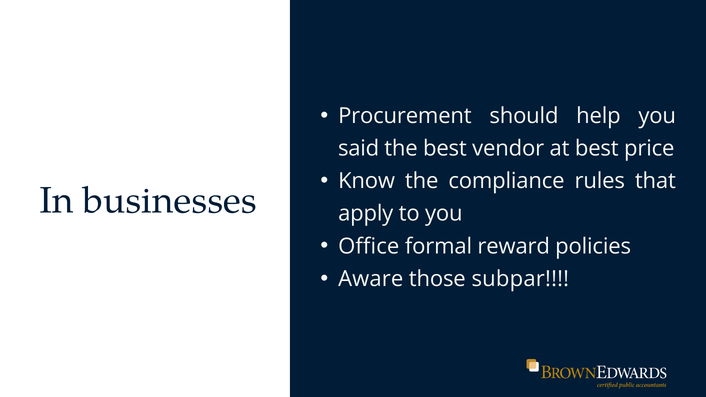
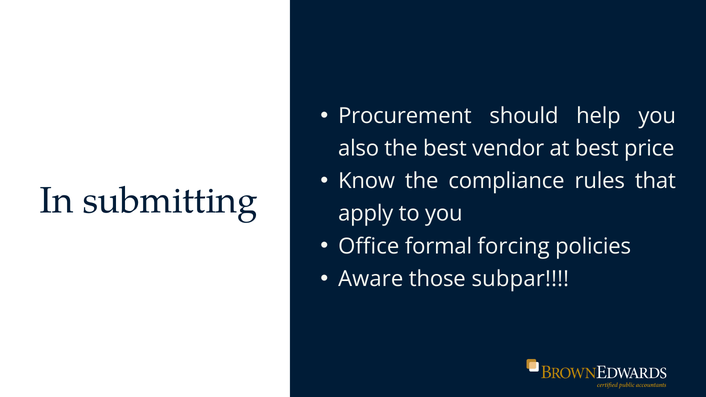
said: said -> also (359, 148)
businesses: businesses -> submitting (170, 201)
reward: reward -> forcing (514, 246)
